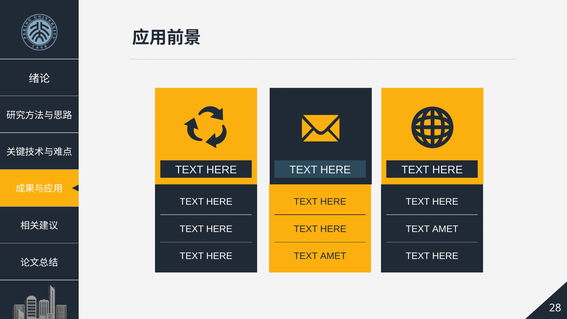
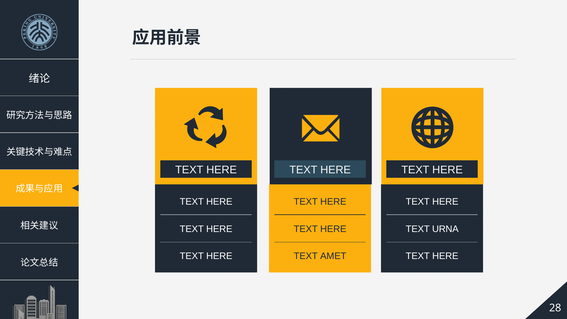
AMET: AMET -> URNA (445, 229)
